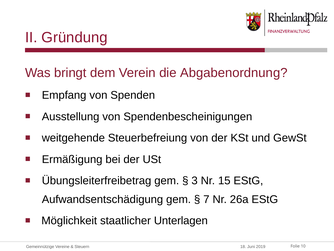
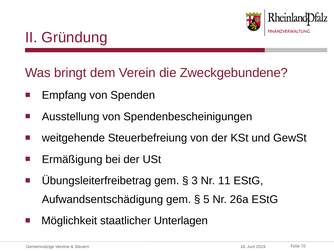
Abgabenordnung: Abgabenordnung -> Zweckgebundene (234, 73)
15: 15 -> 11 (224, 180)
7: 7 -> 5 (206, 199)
